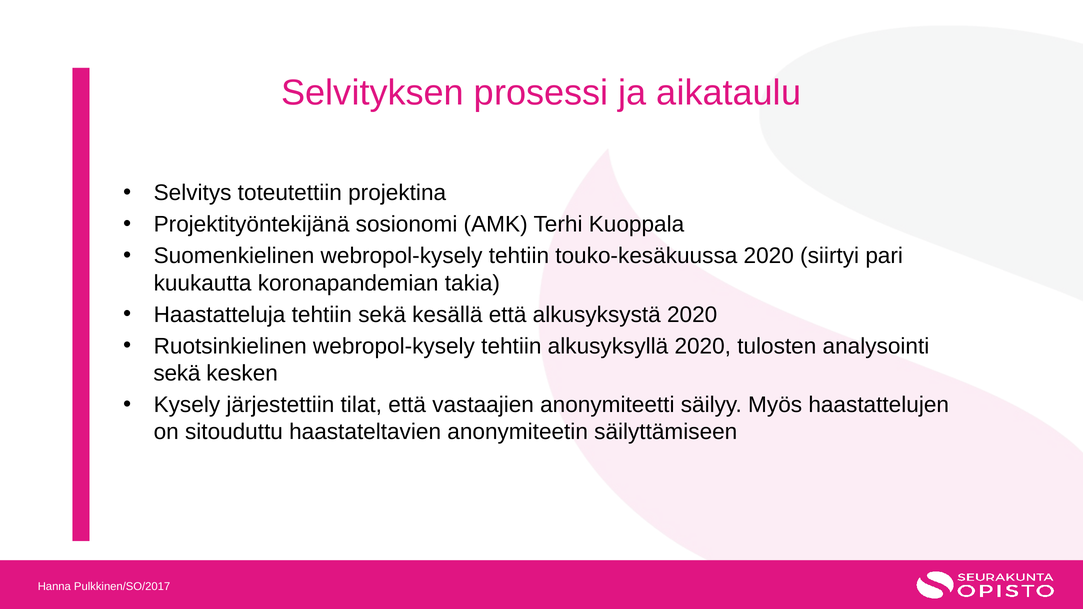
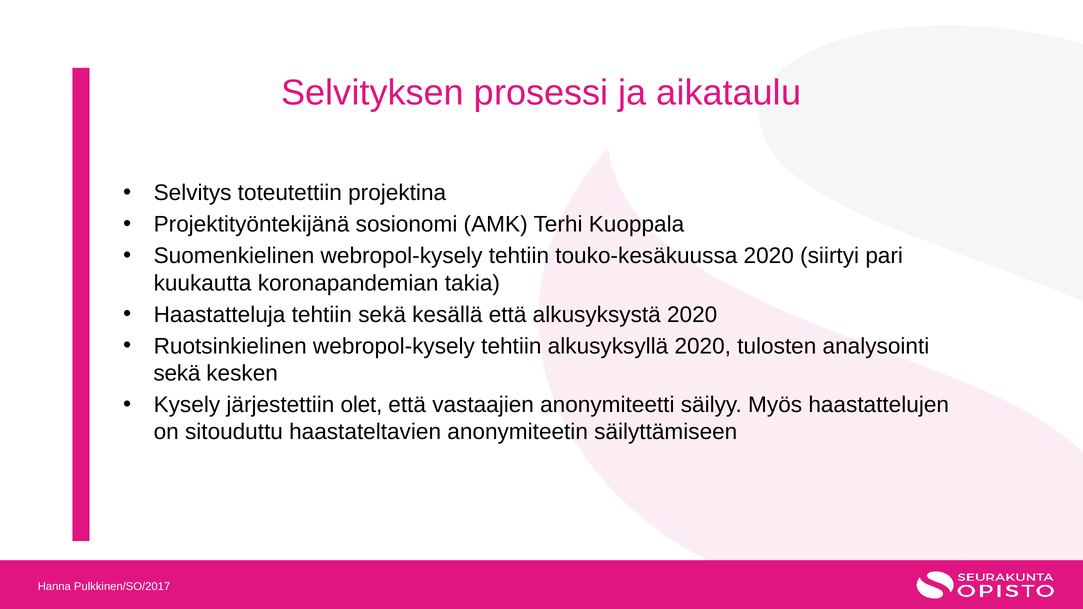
tilat: tilat -> olet (361, 405)
